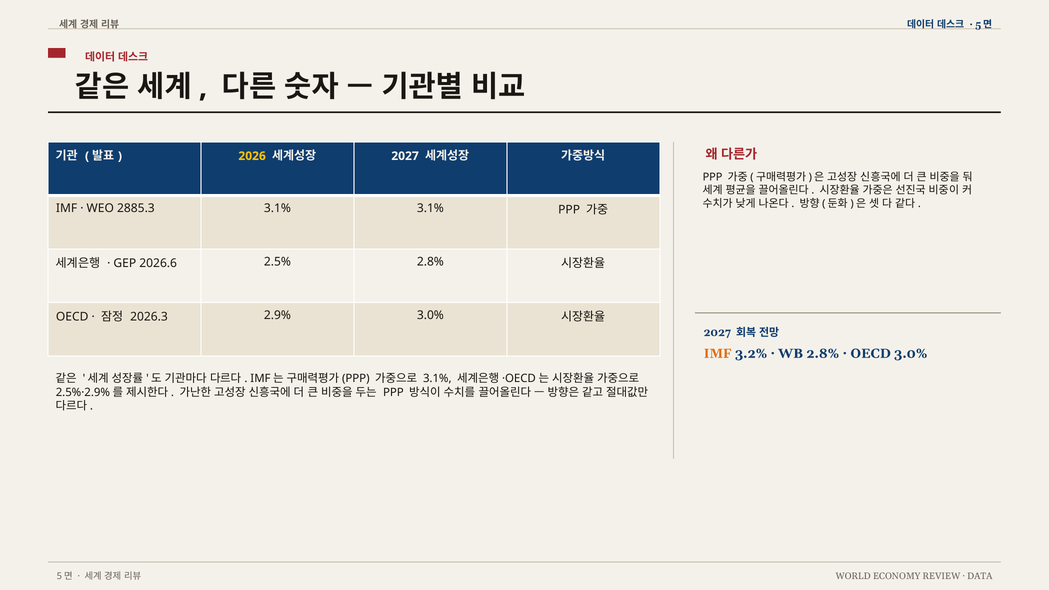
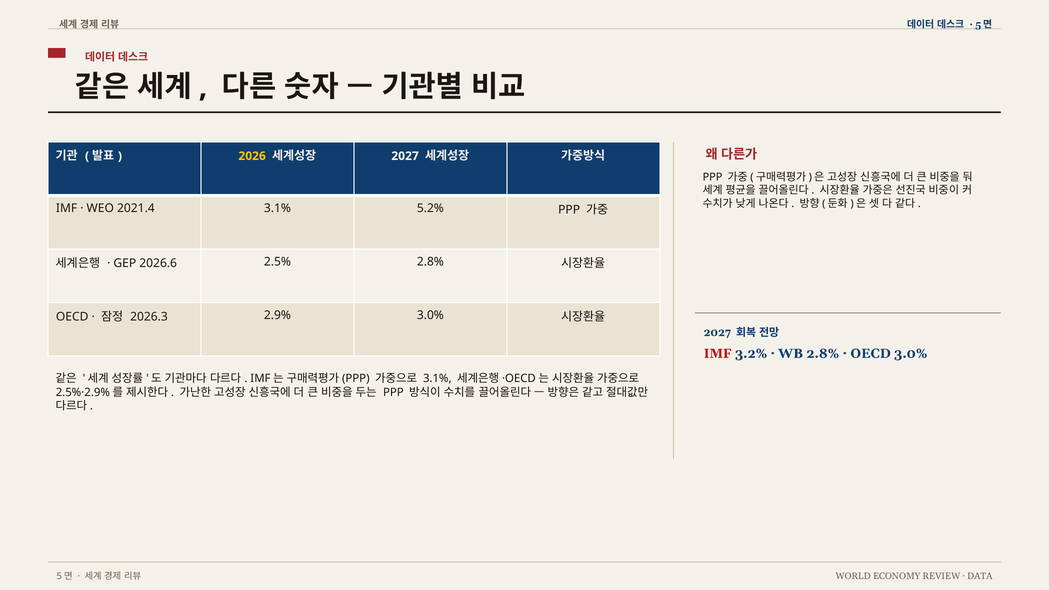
2885.3: 2885.3 -> 2021.4 (136, 208)
3.1% 3.1%: 3.1% -> 5.2% (430, 208)
IMF colour: orange -> red (718, 354)
